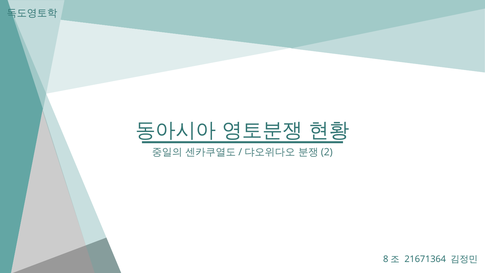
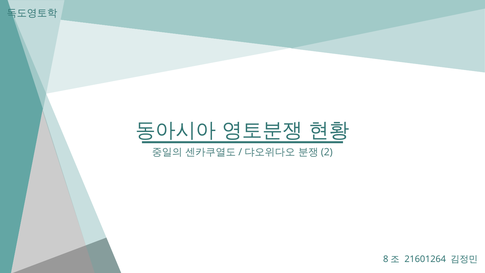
21671364: 21671364 -> 21601264 (425, 259)
